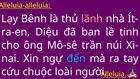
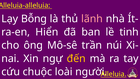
Bênh: Bênh -> Bỗng (34, 19)
Diệu: Diệu -> Hiển (47, 32)
đến colour: light blue -> yellow (76, 58)
